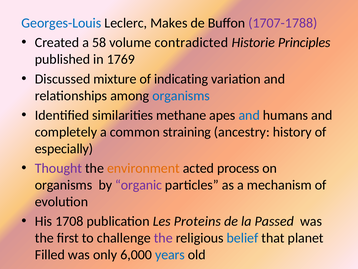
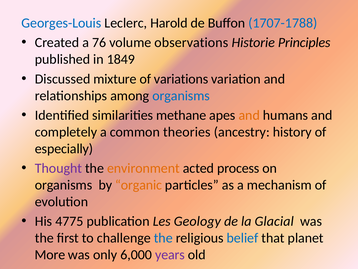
Makes: Makes -> Harold (169, 23)
1707-1788 colour: purple -> blue (283, 23)
58: 58 -> 76 (99, 43)
contradicted: contradicted -> observations (191, 43)
1769: 1769 -> 1849 (121, 59)
indicating: indicating -> variations (181, 79)
and colour: blue -> orange (249, 115)
straining: straining -> theories (187, 132)
organic colour: purple -> orange (139, 185)
1708: 1708 -> 4775 (69, 221)
Proteins: Proteins -> Geology (197, 221)
Passed: Passed -> Glacial (274, 221)
the colour: purple -> blue (163, 238)
Filled: Filled -> More (50, 254)
years colour: blue -> purple (170, 254)
